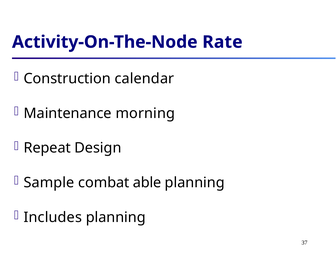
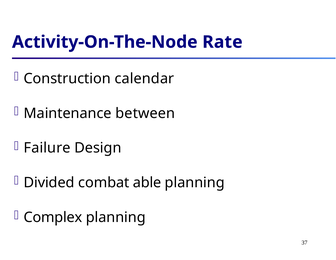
morning: morning -> between (145, 113)
Repeat: Repeat -> Failure (47, 148)
Sample: Sample -> Divided (49, 182)
Includes: Includes -> Complex (53, 217)
